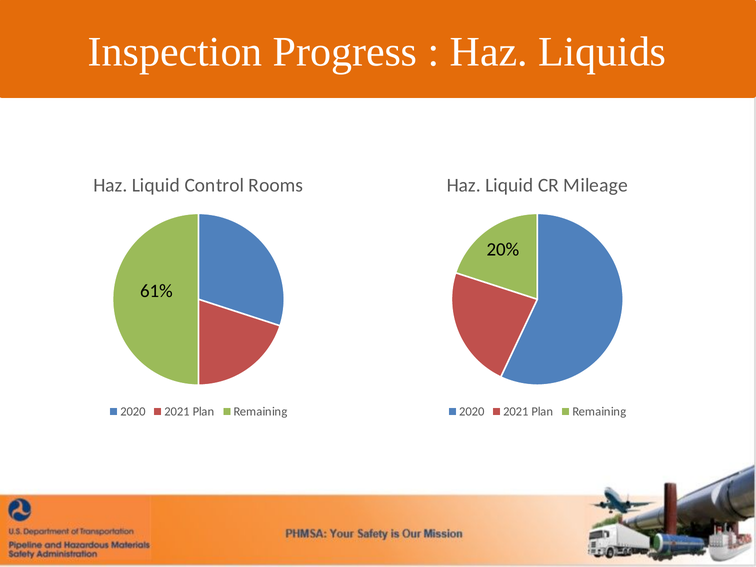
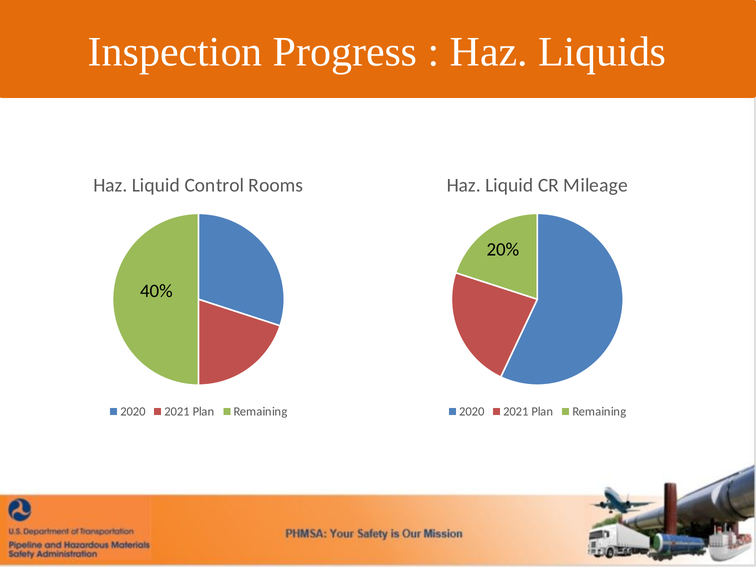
61%: 61% -> 40% (156, 291)
